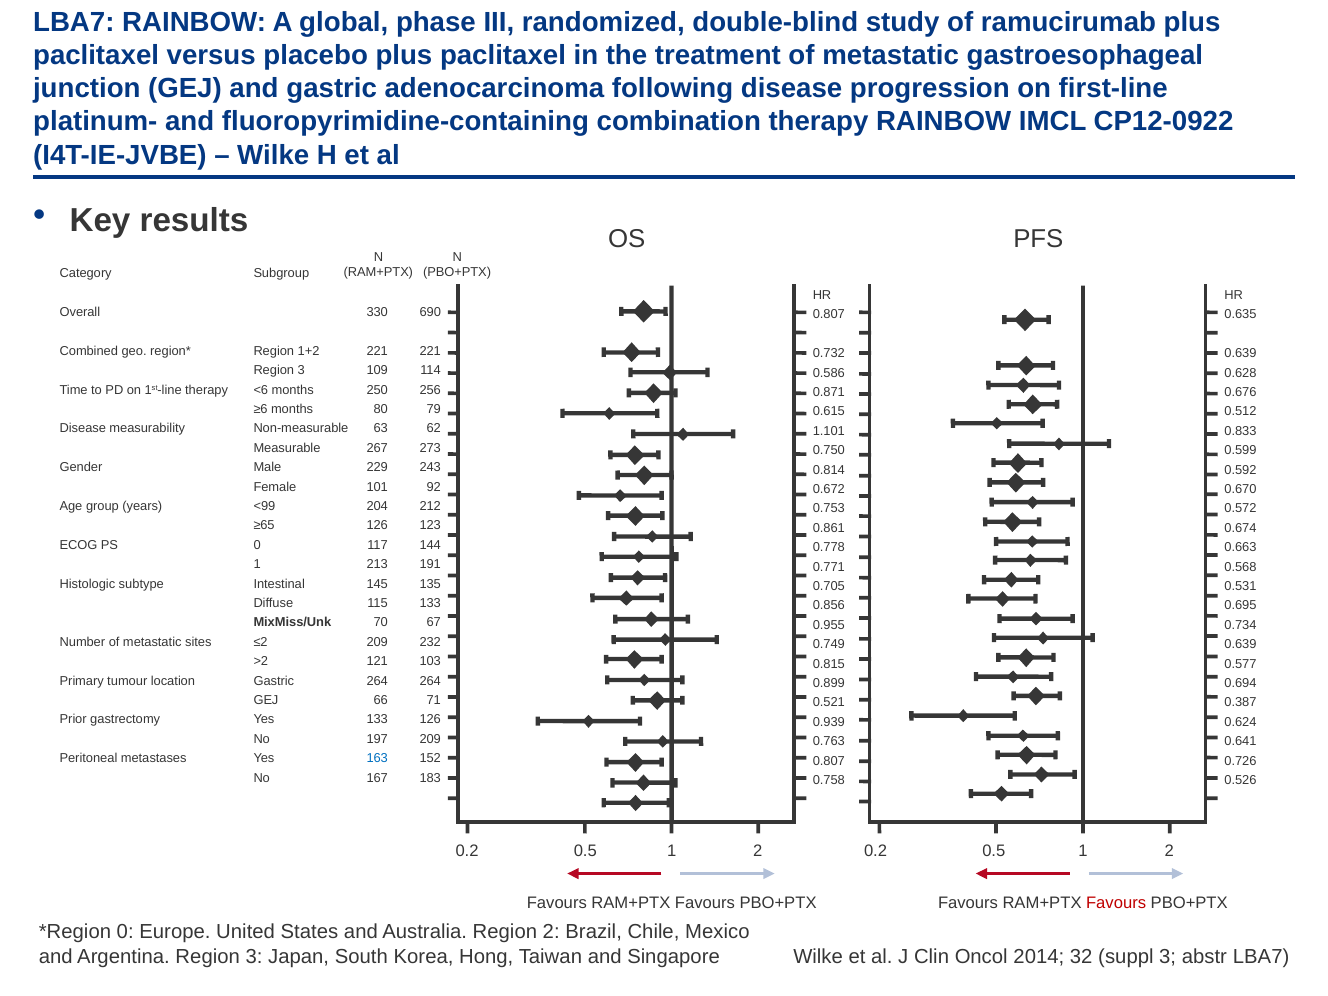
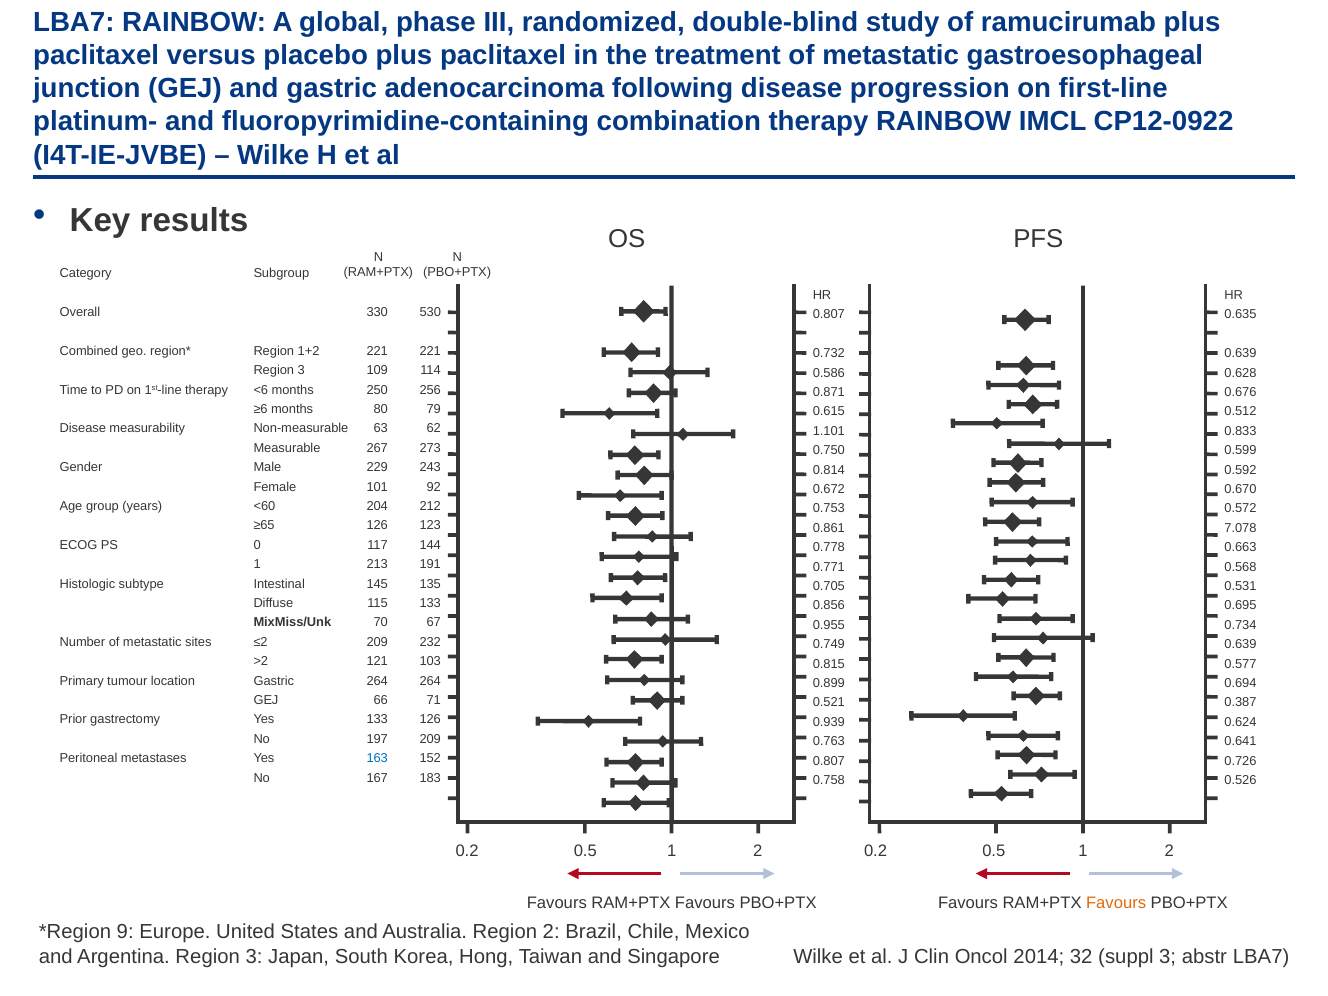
690: 690 -> 530 (430, 312)
<99: <99 -> <60 (264, 506)
0.674: 0.674 -> 7.078 (1240, 528)
Favours colour: red -> orange (1116, 903)
0: 0 -> 9 (125, 932)
